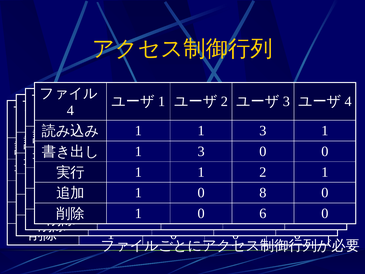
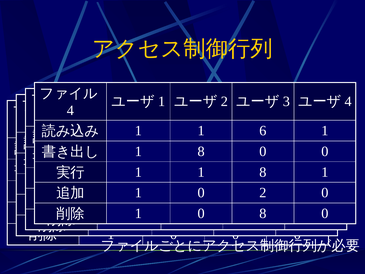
1 1 3: 3 -> 6 (263, 131)
3: 3 -> 8 (201, 151)
1 1 2: 2 -> 8 (263, 172)
0 8: 8 -> 2 (263, 193)
0 6: 6 -> 8 (263, 213)
